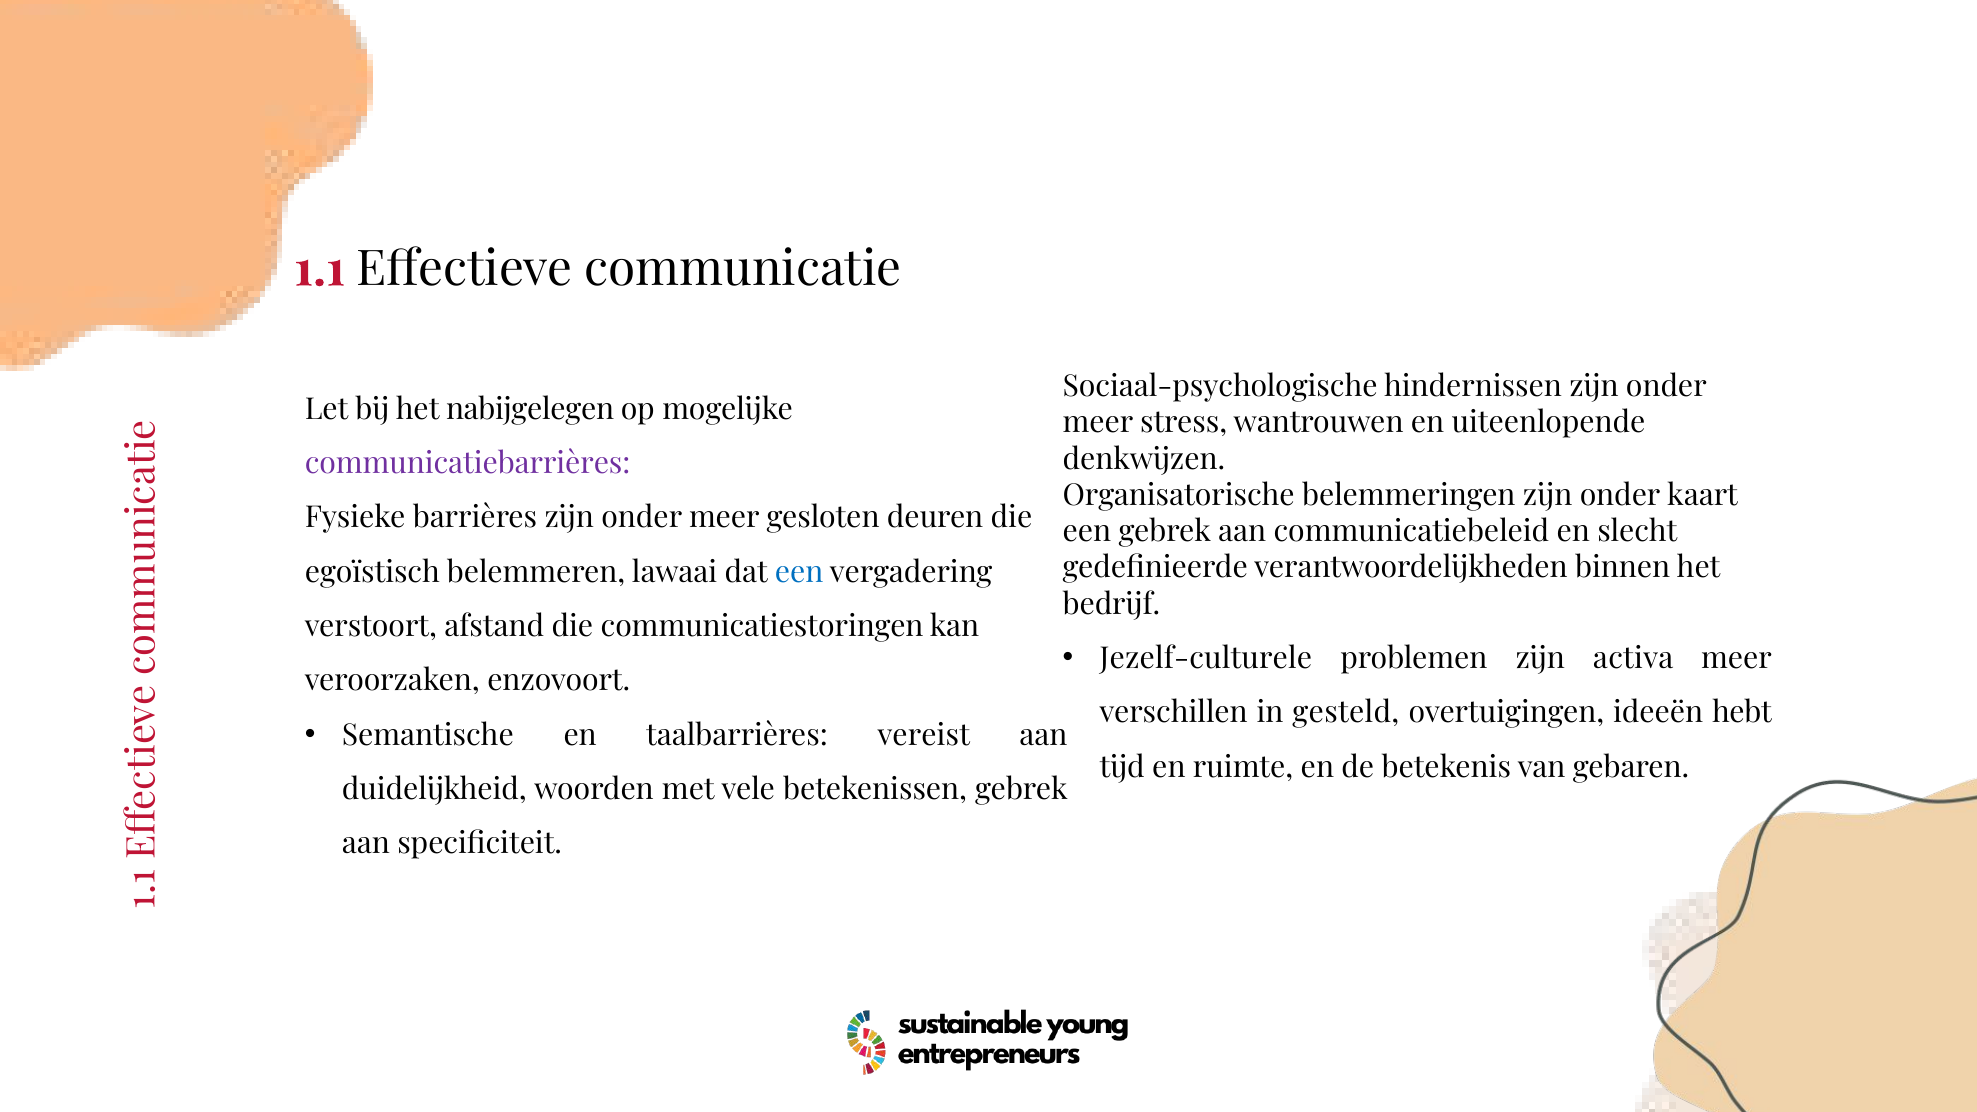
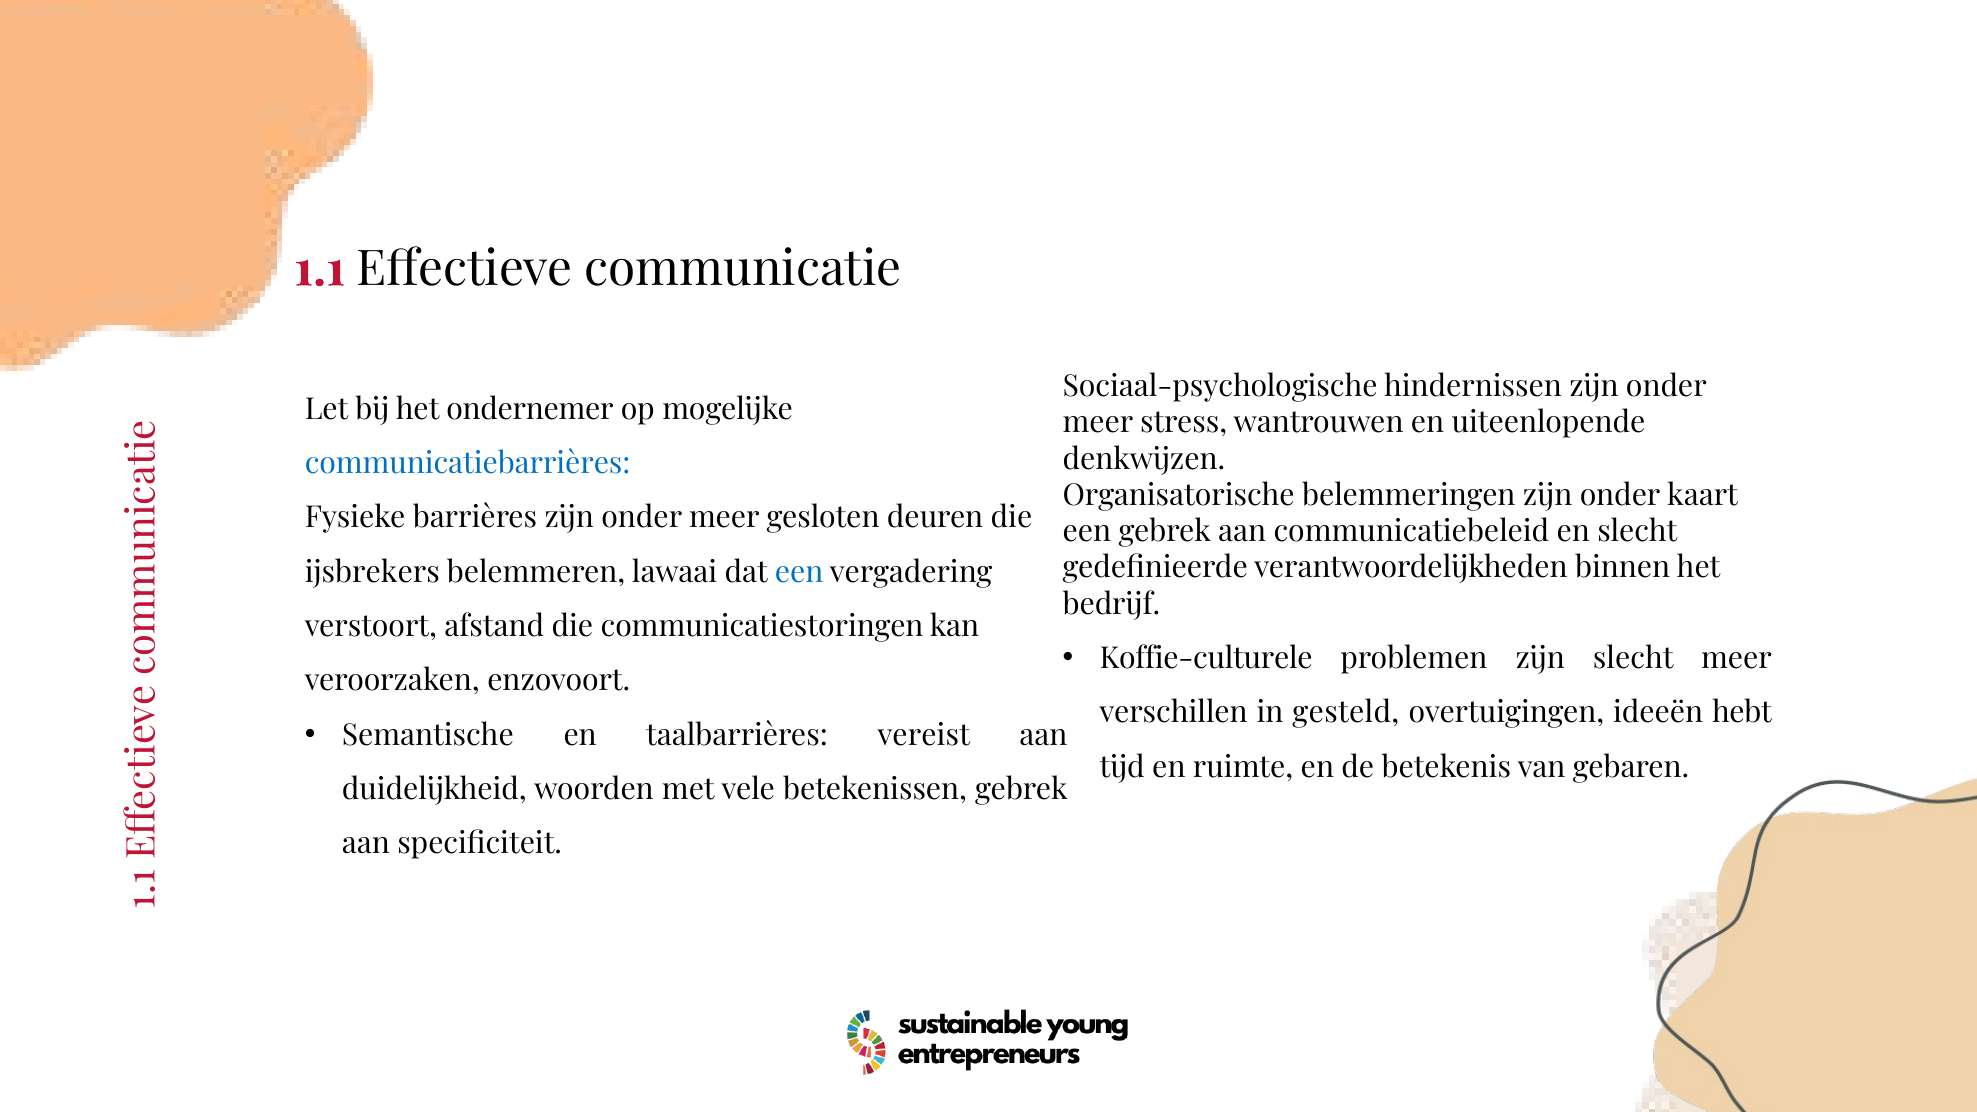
nabijgelegen: nabijgelegen -> ondernemer (530, 409)
communicatiebarrières colour: purple -> blue (468, 464)
egoïstisch: egoïstisch -> ijsbrekers (372, 572)
Jezelf-culturele: Jezelf-culturele -> Koffie-culturele (1206, 659)
zijn activa: activa -> slecht (1633, 659)
